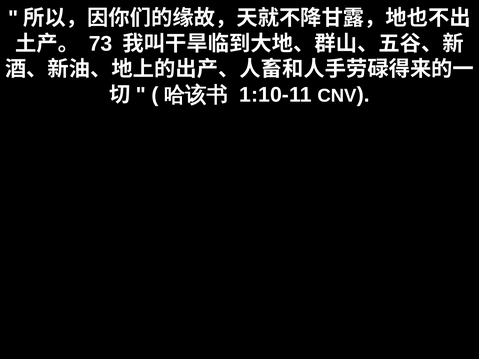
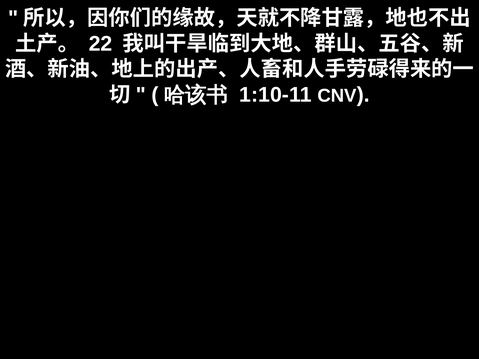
73: 73 -> 22 (100, 44)
